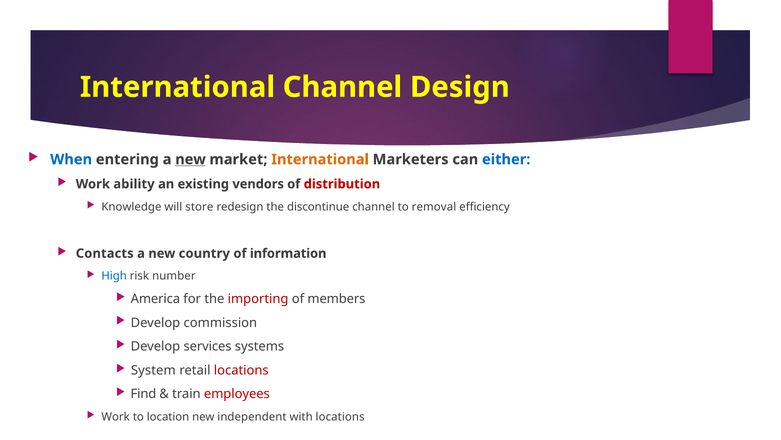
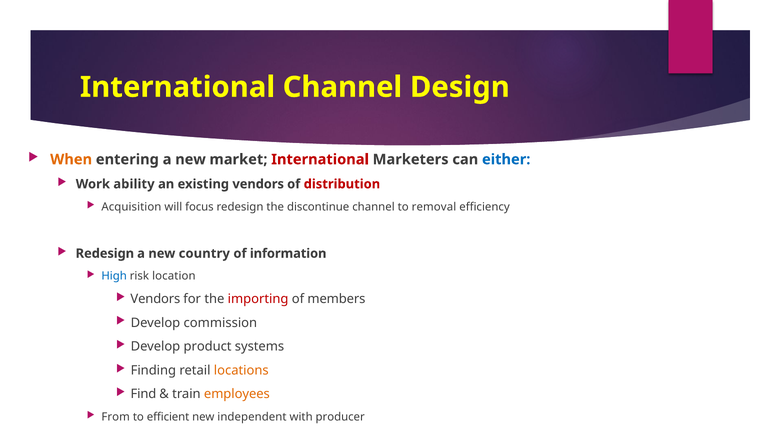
When colour: blue -> orange (71, 159)
new underline: present -> none (191, 159)
International colour: orange -> red (320, 159)
Knowledge: Knowledge -> Acquisition (131, 206)
store: store -> focus (199, 206)
Contacts: Contacts -> Redesign (105, 253)
number: number -> location (174, 276)
America: America -> Vendors (155, 299)
services: services -> product (208, 346)
System: System -> Finding (153, 370)
locations colour: red -> orange (241, 370)
employees colour: red -> orange (237, 394)
Work: Work -> From (116, 416)
location: location -> efficient (168, 416)
with locations: locations -> producer (340, 416)
